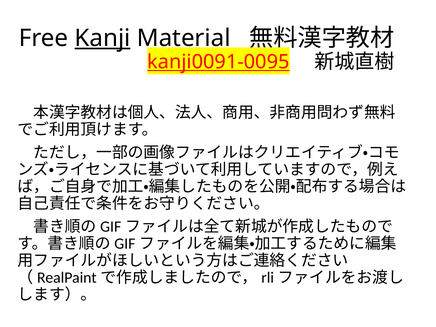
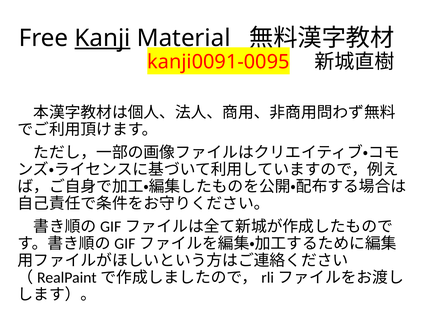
kanji0091-0095 underline: present -> none (218, 62)
